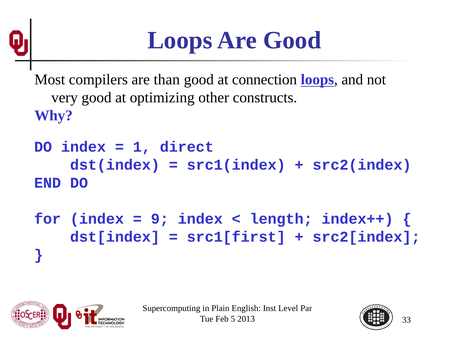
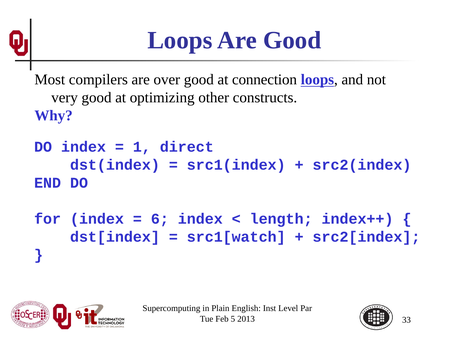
than: than -> over (167, 80)
9: 9 -> 6 (160, 219)
src1[first: src1[first -> src1[watch (236, 237)
